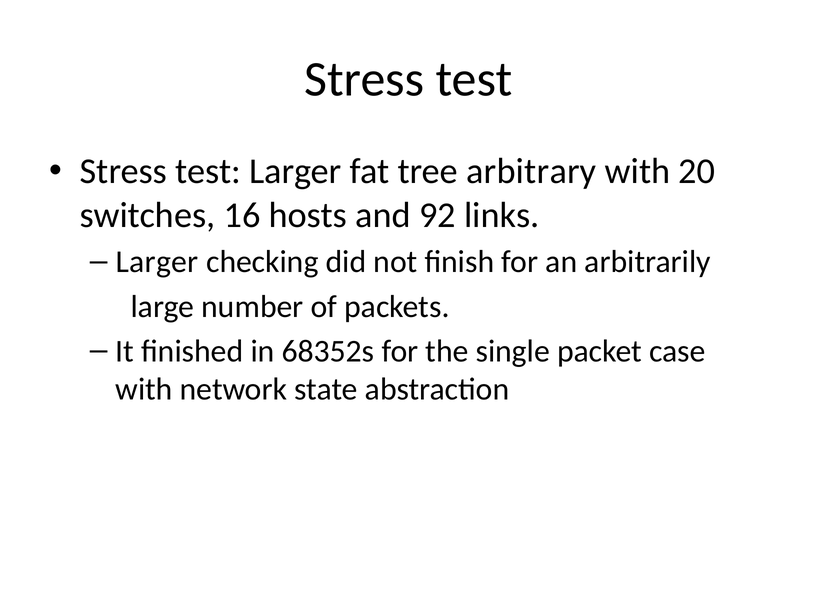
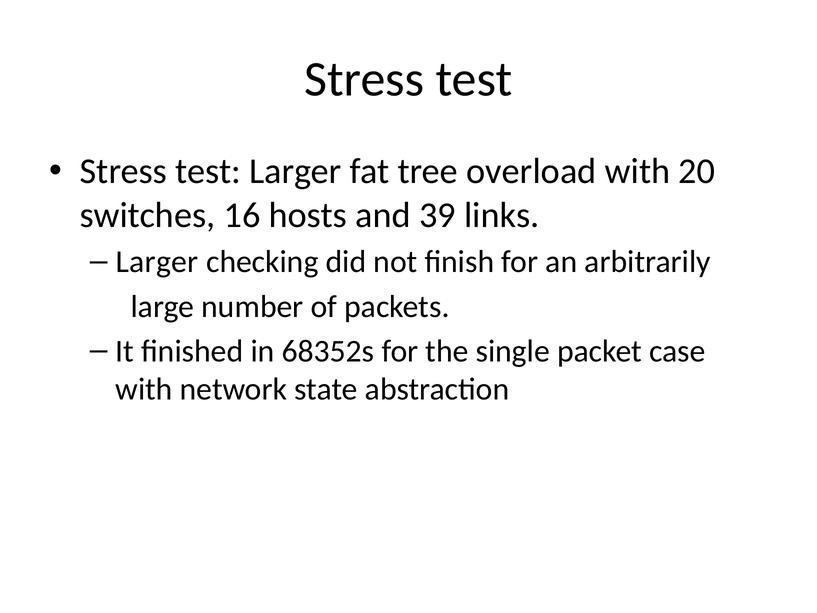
arbitrary: arbitrary -> overload (531, 171)
92: 92 -> 39 (437, 215)
